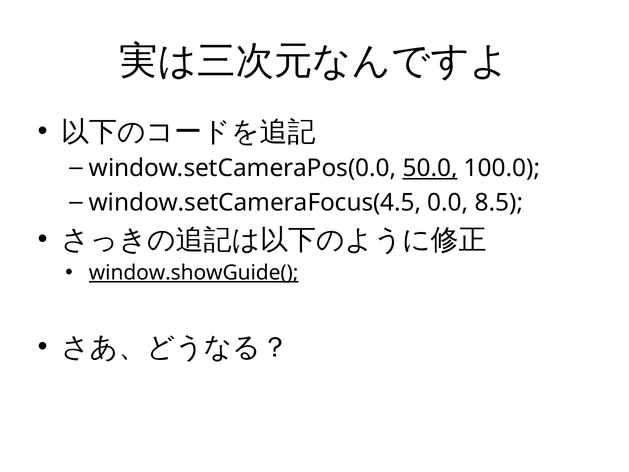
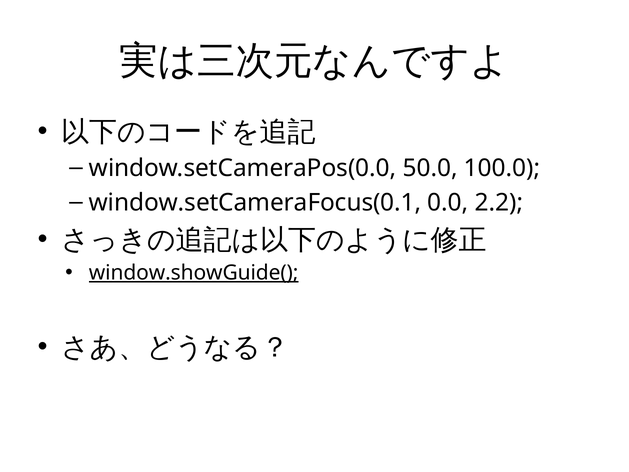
50.0 underline: present -> none (430, 168)
window.setCameraFocus(4.5: window.setCameraFocus(4.5 -> window.setCameraFocus(0.1 (255, 202)
8.5: 8.5 -> 2.2 (499, 202)
